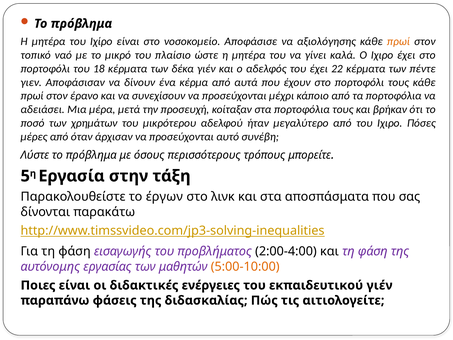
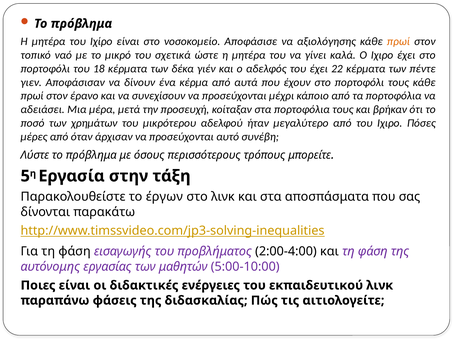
πλαίσιο: πλαίσιο -> σχετικά (173, 55)
5:00-10:00 colour: orange -> purple (245, 266)
εκπαιδευτικού γιέν: γιέν -> λινκ (380, 285)
